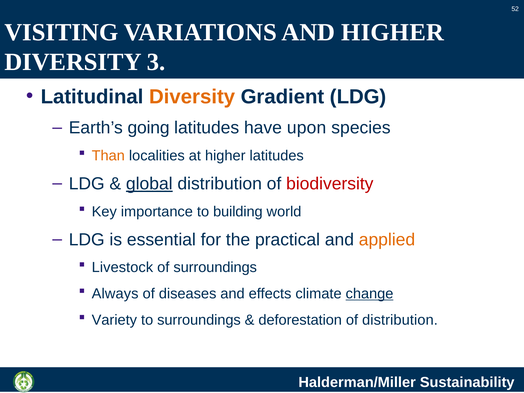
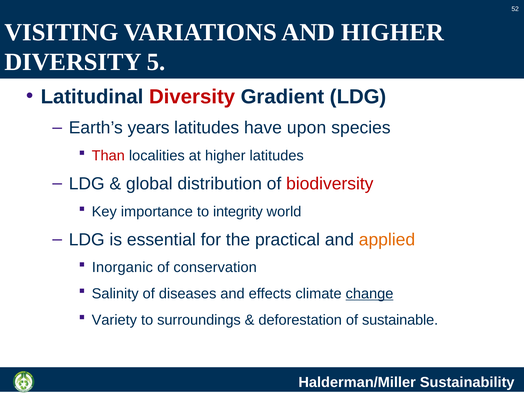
3: 3 -> 5 (156, 62)
Diversity colour: orange -> red (192, 97)
going: going -> years (149, 128)
Than colour: orange -> red (108, 156)
global underline: present -> none (149, 184)
building: building -> integrity (238, 212)
Livestock: Livestock -> Inorganic (122, 268)
of surroundings: surroundings -> conservation (215, 268)
Always: Always -> Salinity (115, 294)
of distribution: distribution -> sustainable (400, 320)
